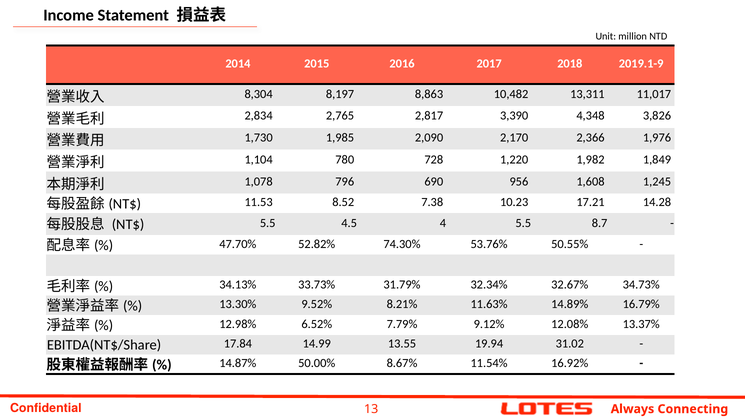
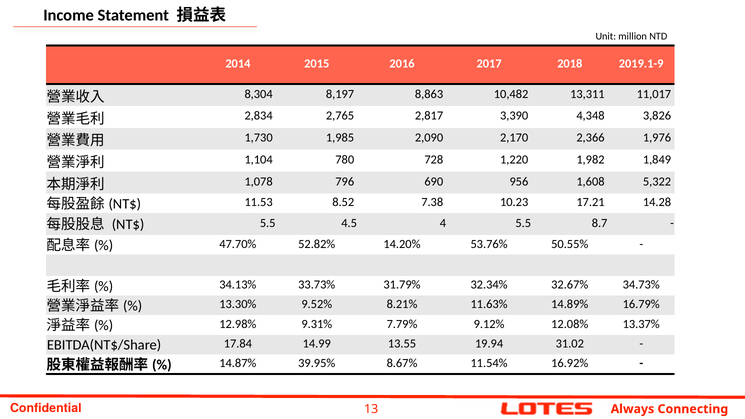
1,245: 1,245 -> 5,322 (657, 182)
74.30%: 74.30% -> 14.20% (402, 244)
6.52%: 6.52% -> 9.31% (317, 324)
50.00%: 50.00% -> 39.95% (317, 363)
